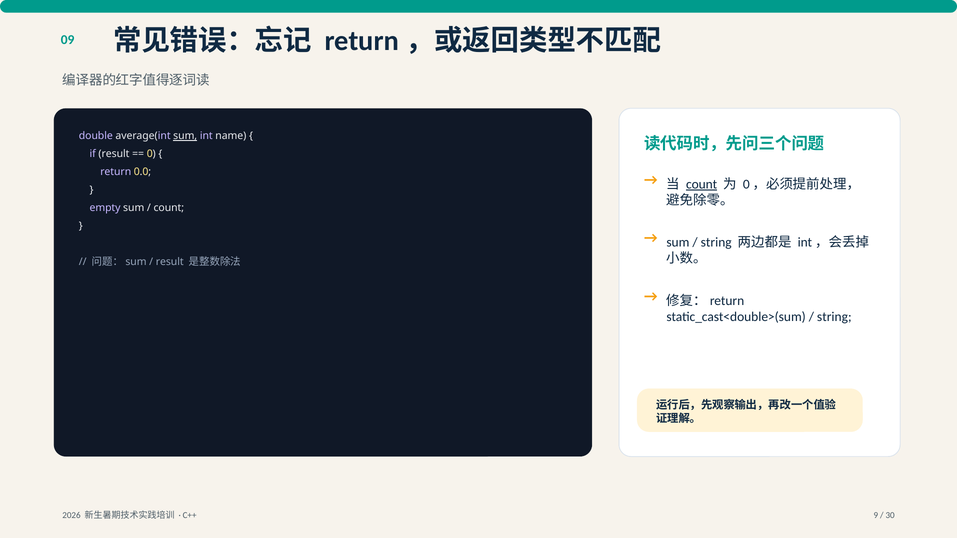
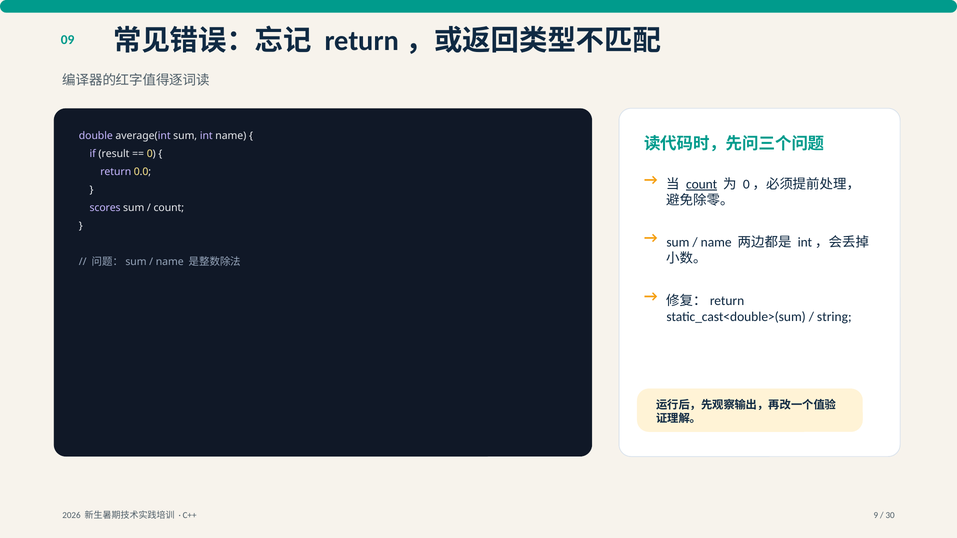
sum underline: present -> none (185, 136)
empty: empty -> scores (105, 208)
string: string -> name (716, 243)
result: result -> name (170, 262)
